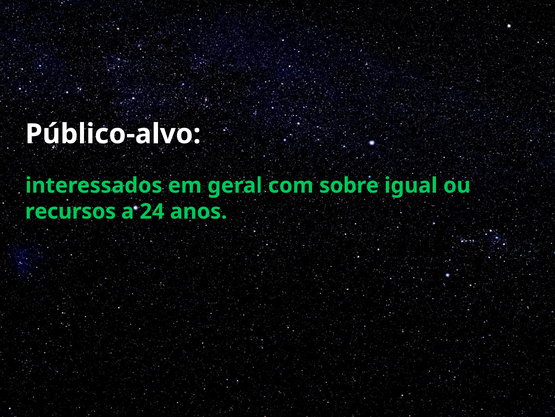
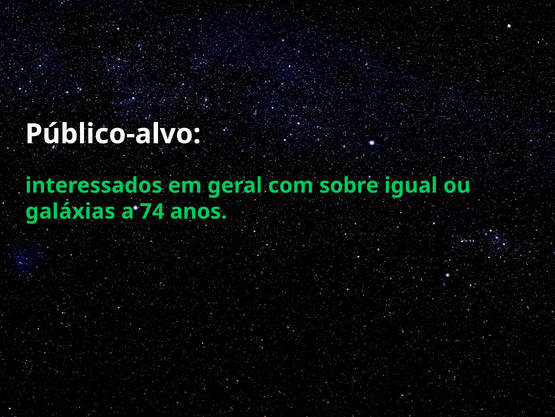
recursos: recursos -> galáxias (70, 211)
24: 24 -> 74 (152, 211)
